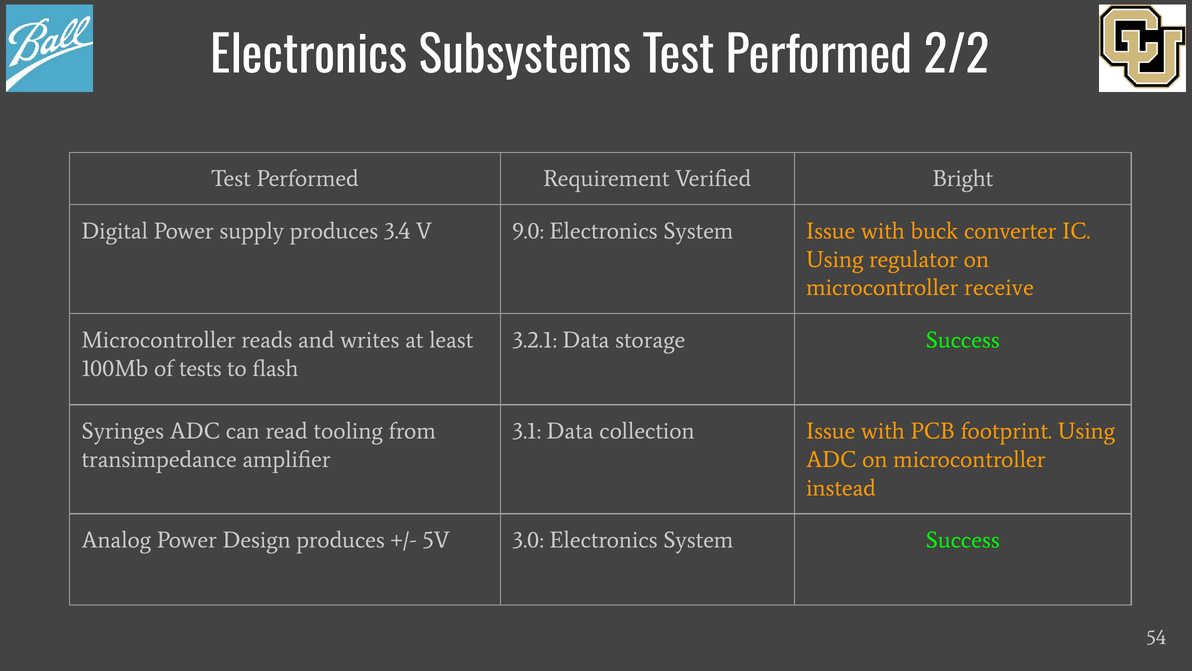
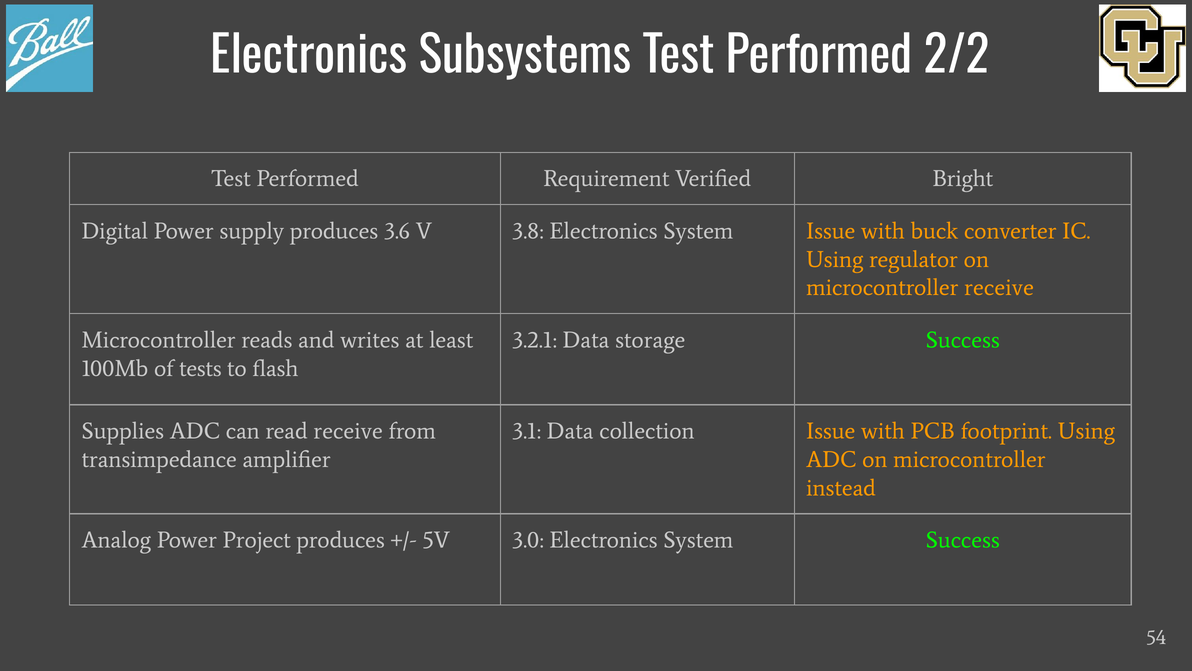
3.4: 3.4 -> 3.6 (397, 231)
9.0: 9.0 -> 3.8 (528, 231)
Syringes: Syringes -> Supplies (123, 431)
read tooling: tooling -> receive (348, 431)
Design: Design -> Project (257, 540)
